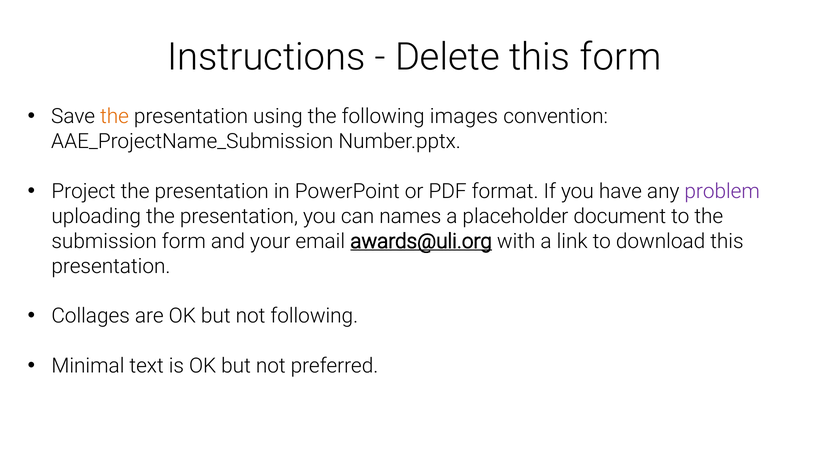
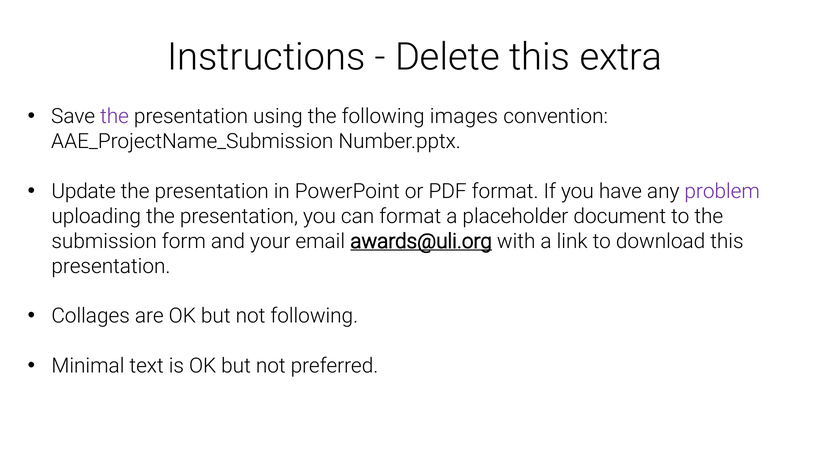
this form: form -> extra (621, 57)
the colour: orange -> purple (115, 116)
Project: Project -> Update (84, 191)
can names: names -> format (410, 216)
